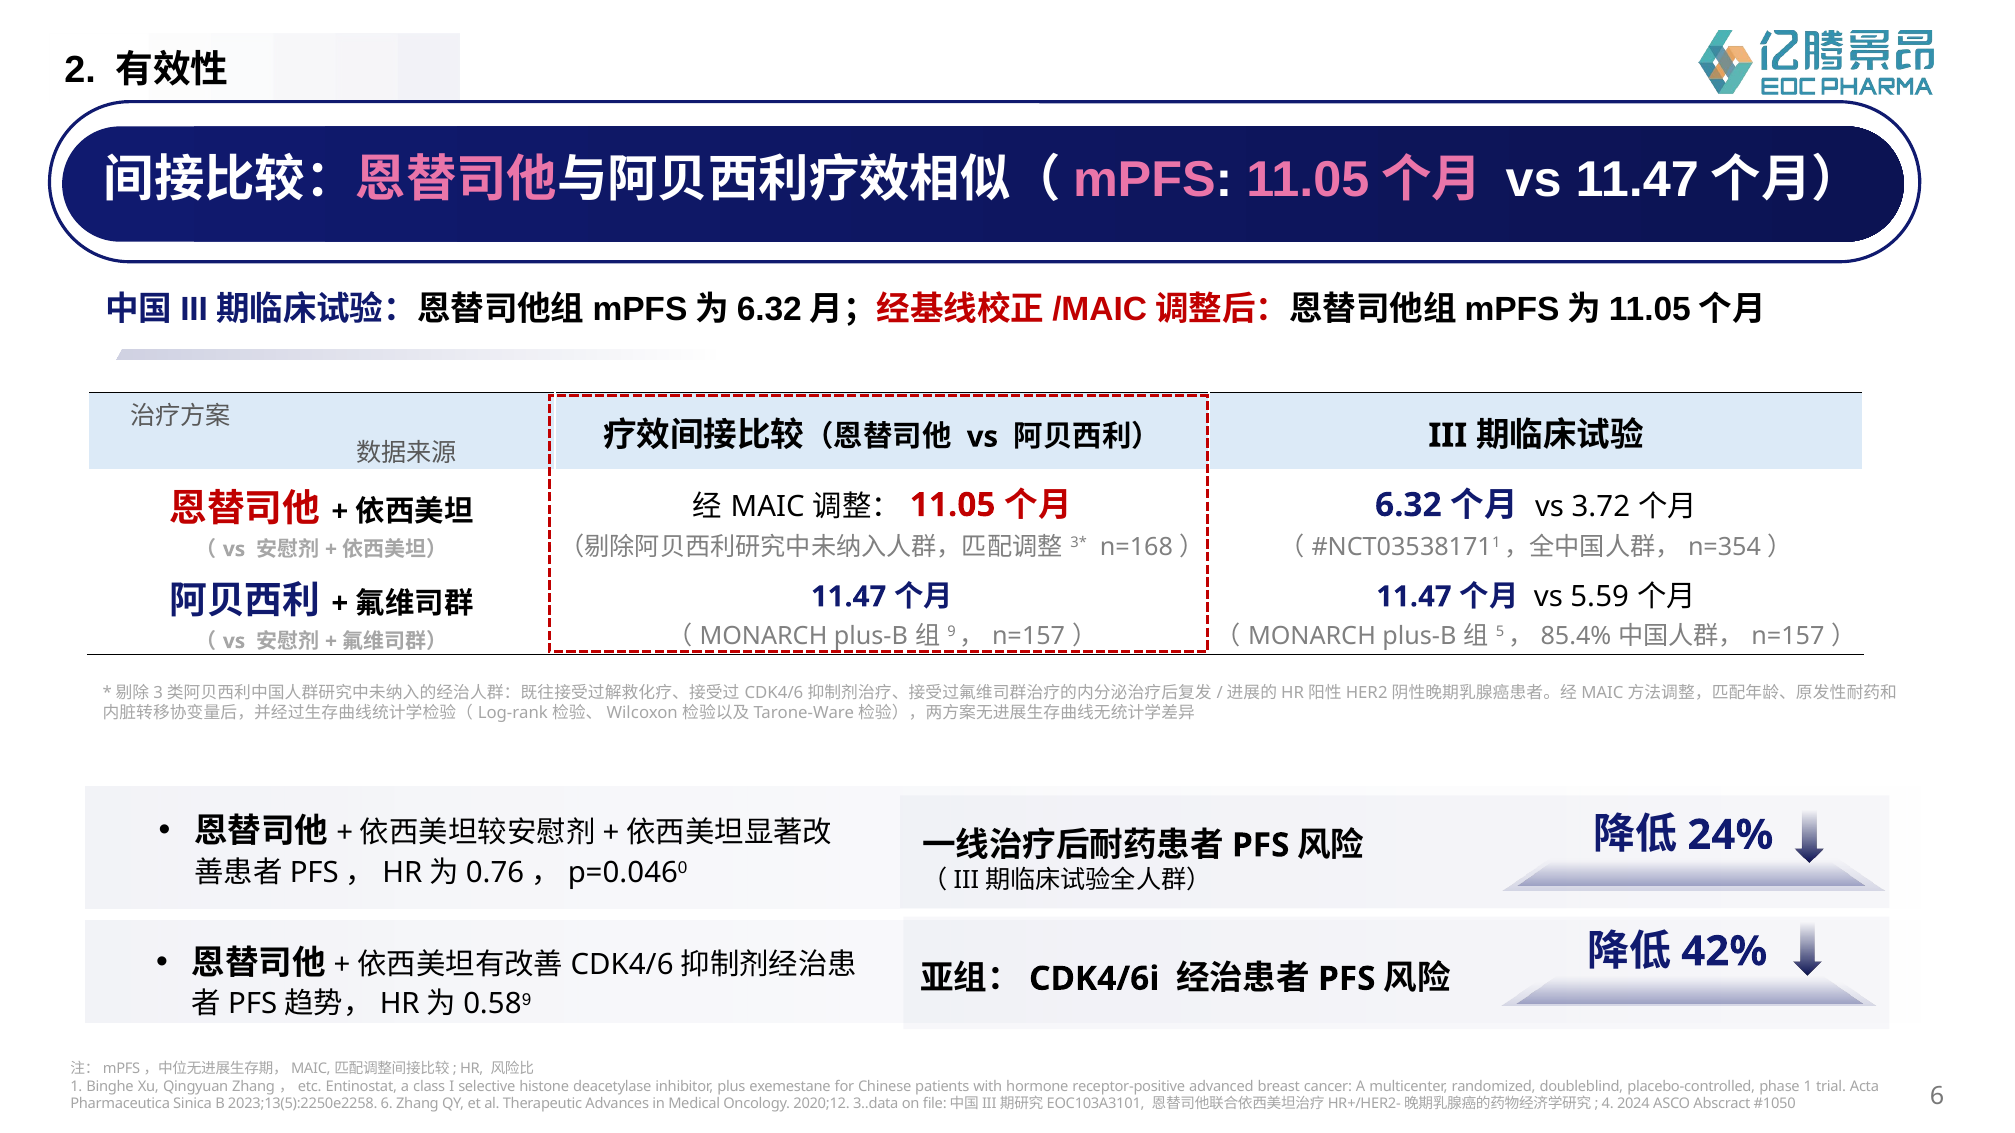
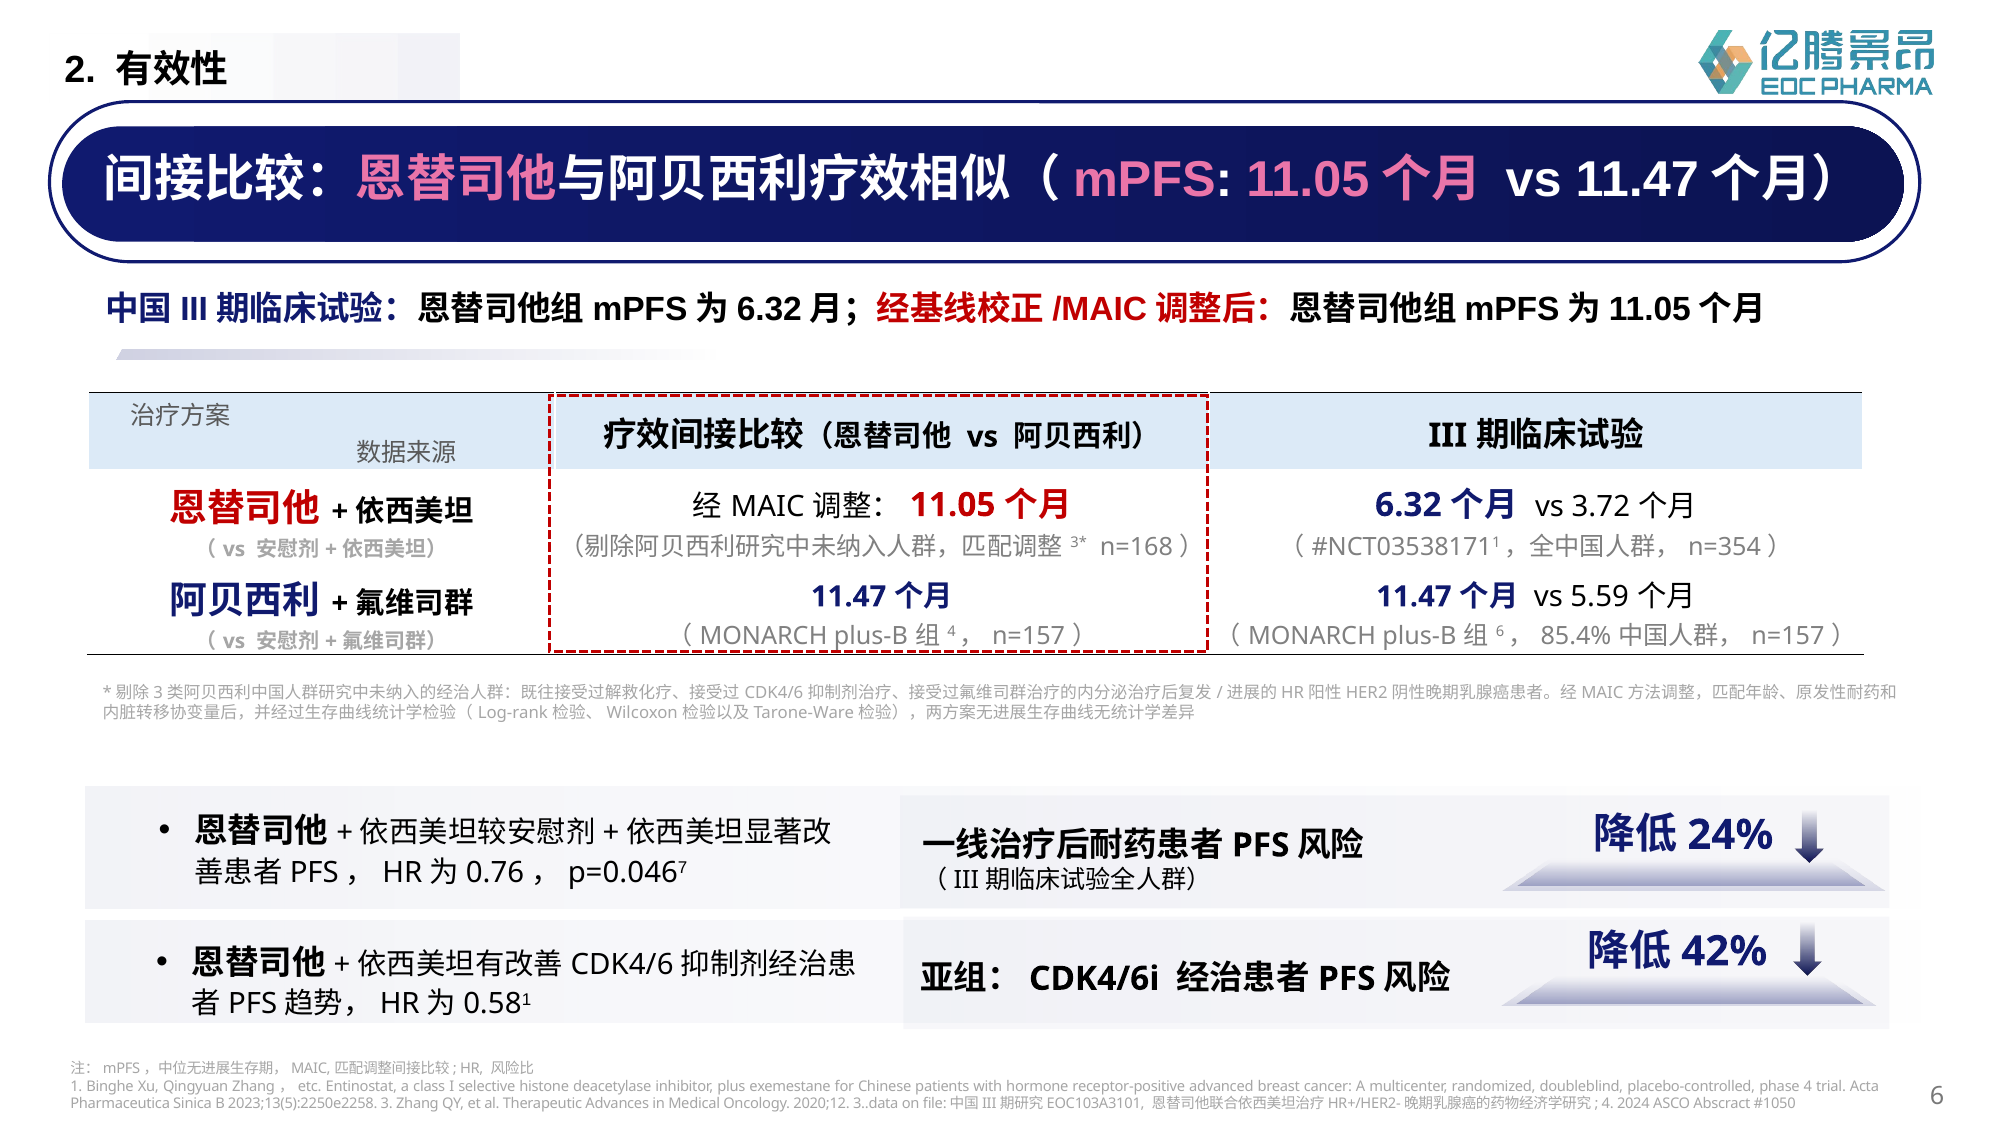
9: 9 -> 4 (952, 632)
5: 5 -> 6 (1500, 632)
0: 0 -> 7 (683, 868)
9: 9 -> 1 (526, 1000)
phase 1: 1 -> 4 (1808, 1087)
2023;13(5):2250e2258 6: 6 -> 3 (387, 1104)
